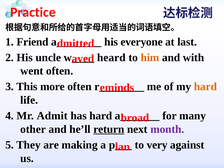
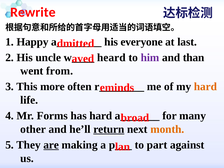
Practice: Practice -> Rewrite (33, 12)
Friend: Friend -> Happy (33, 42)
him colour: orange -> purple (150, 58)
with: with -> than (194, 58)
went often: often -> from (60, 71)
Admit: Admit -> Forms (52, 116)
month colour: purple -> orange (167, 129)
are underline: none -> present (51, 145)
very: very -> part (157, 145)
